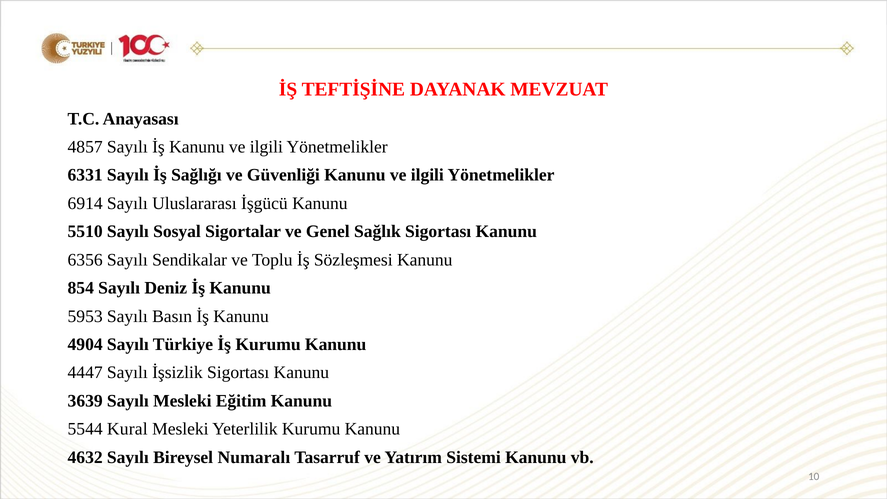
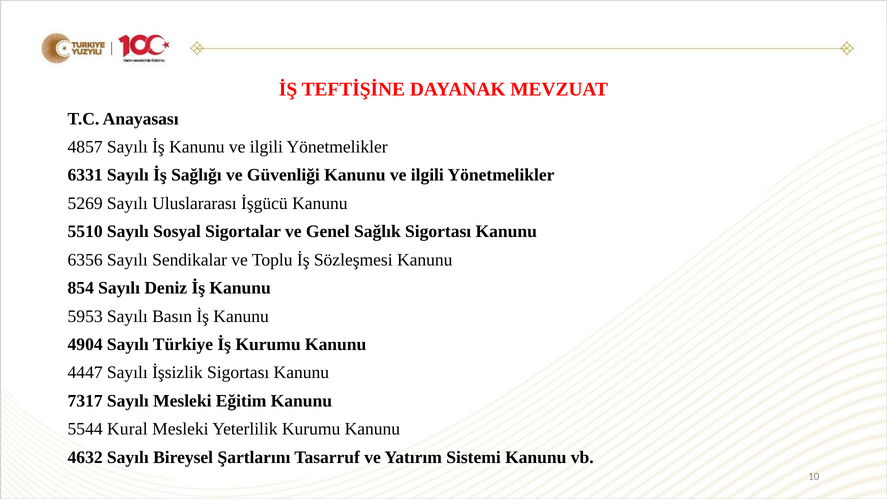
6914: 6914 -> 5269 (85, 203)
3639: 3639 -> 7317 (85, 401)
Numaralı: Numaralı -> Şartlarını (254, 457)
